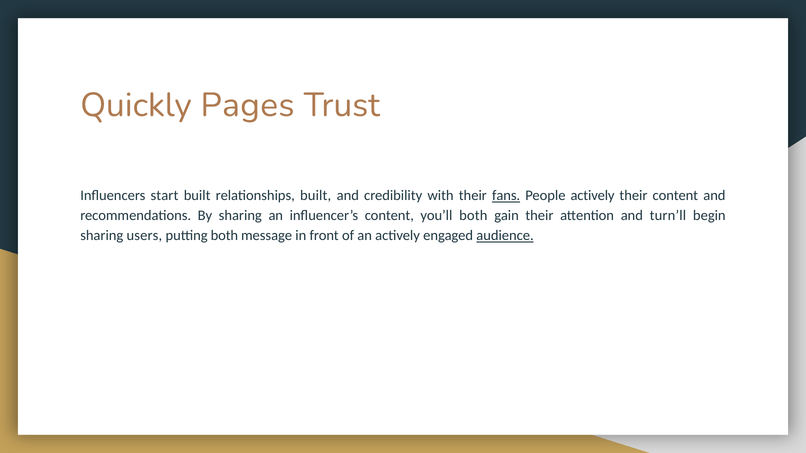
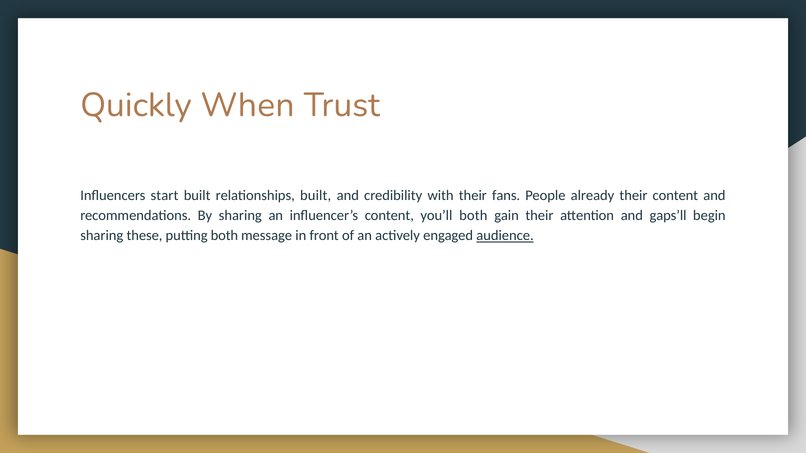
Pages: Pages -> When (248, 105)
fans underline: present -> none (506, 196)
People actively: actively -> already (592, 196)
turn’ll: turn’ll -> gaps’ll (668, 216)
users: users -> these (144, 236)
